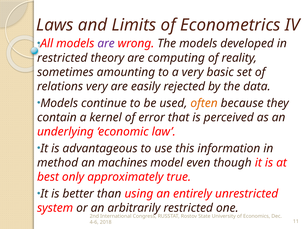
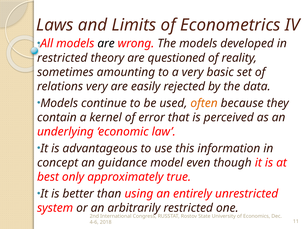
are colour: purple -> black (106, 44)
computing: computing -> questioned (176, 58)
method: method -> concept (58, 163)
machines: machines -> guidance (123, 163)
